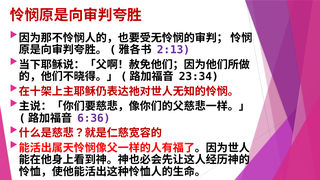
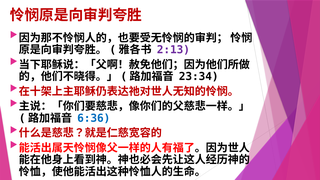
6:36 colour: purple -> blue (94, 118)
